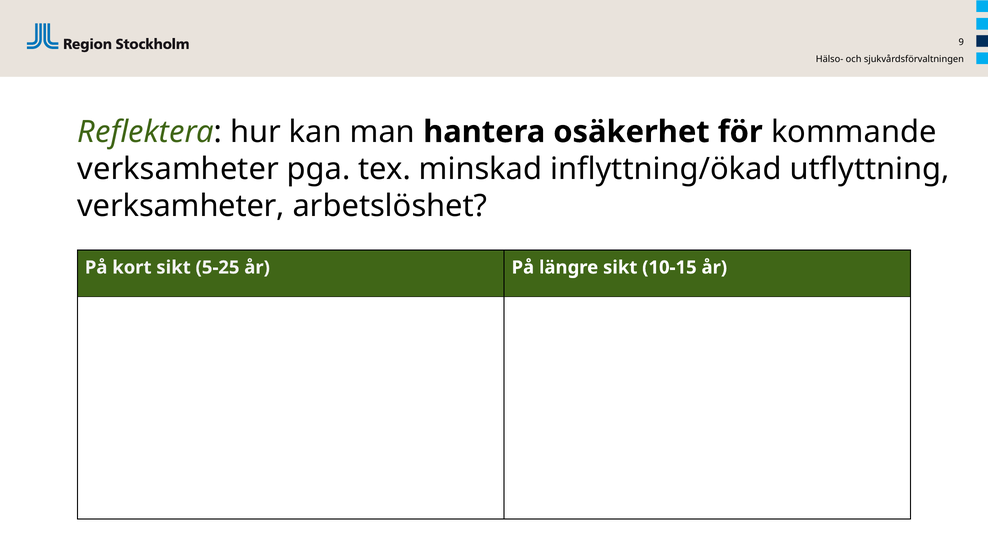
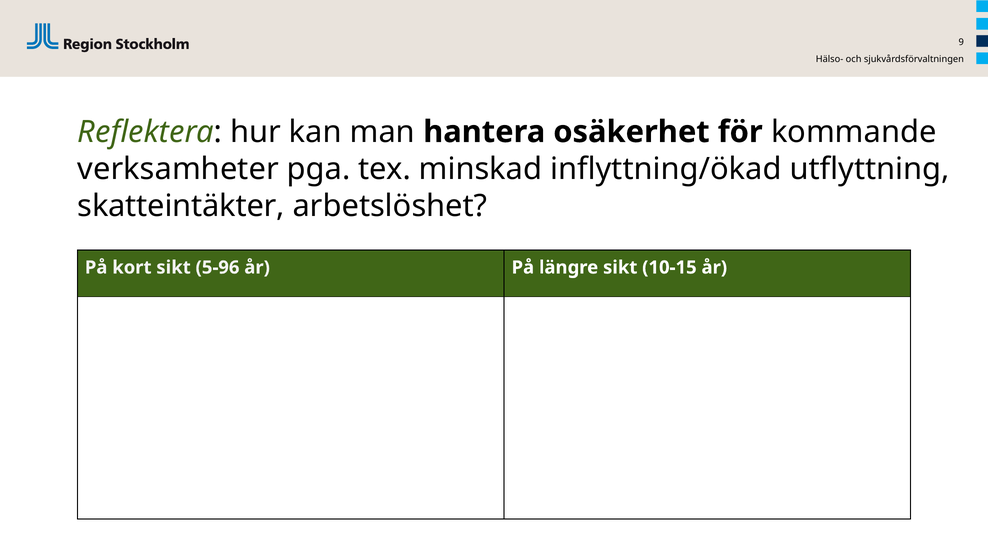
verksamheter: verksamheter -> skatteintäkter (181, 206)
5-25: 5-25 -> 5-96 (217, 268)
